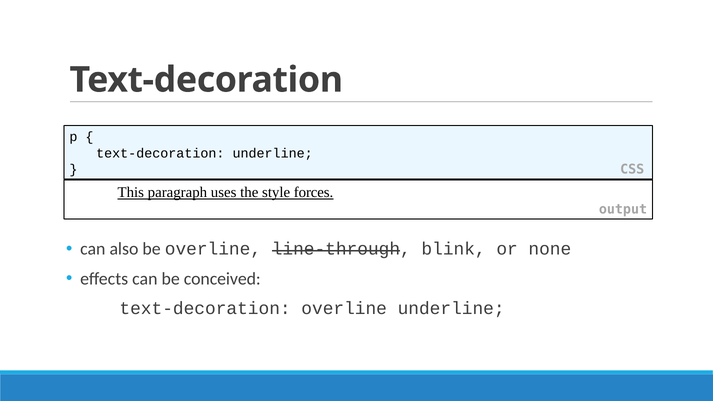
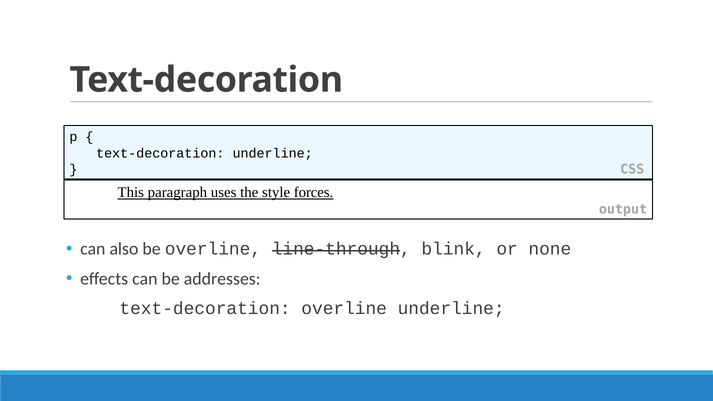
conceived: conceived -> addresses (222, 279)
